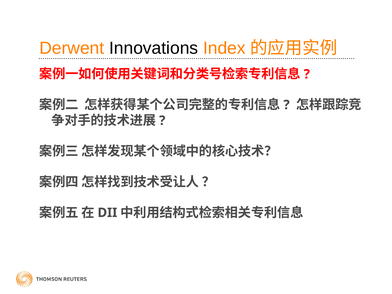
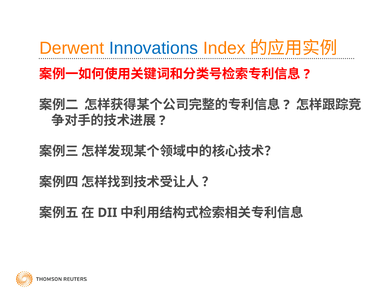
Innovations colour: black -> blue (154, 48)
